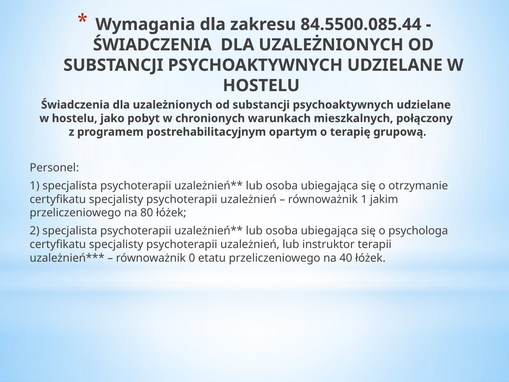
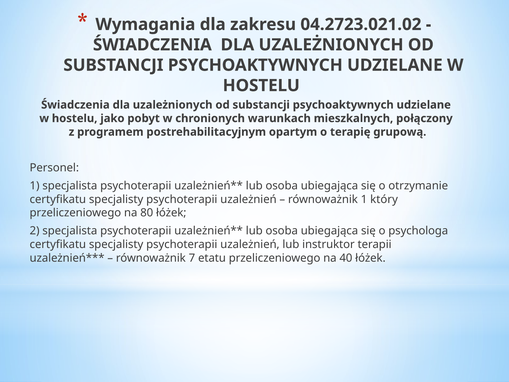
84.5500.085.44: 84.5500.085.44 -> 04.2723.021.02 (361, 24)
jakim: jakim -> który (384, 199)
0: 0 -> 7 (192, 258)
